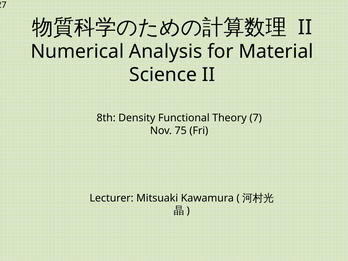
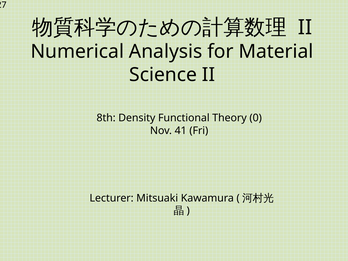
7: 7 -> 0 (256, 118)
75: 75 -> 41 (181, 131)
